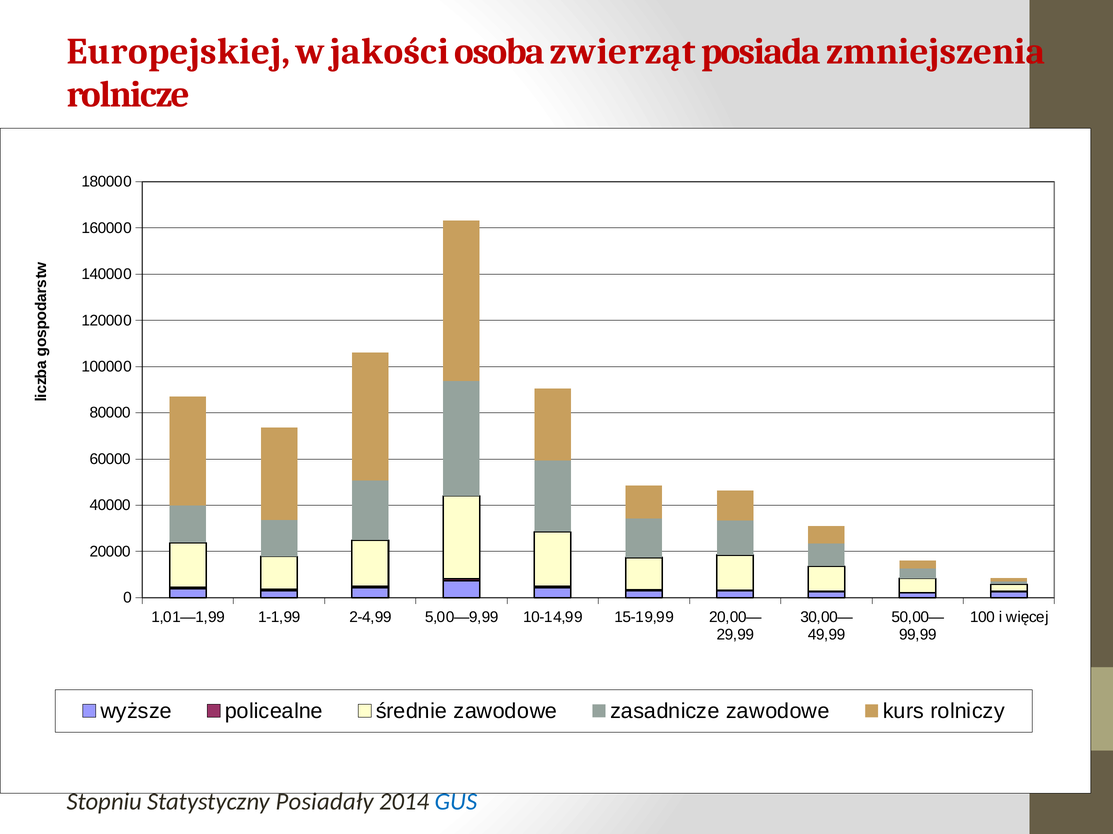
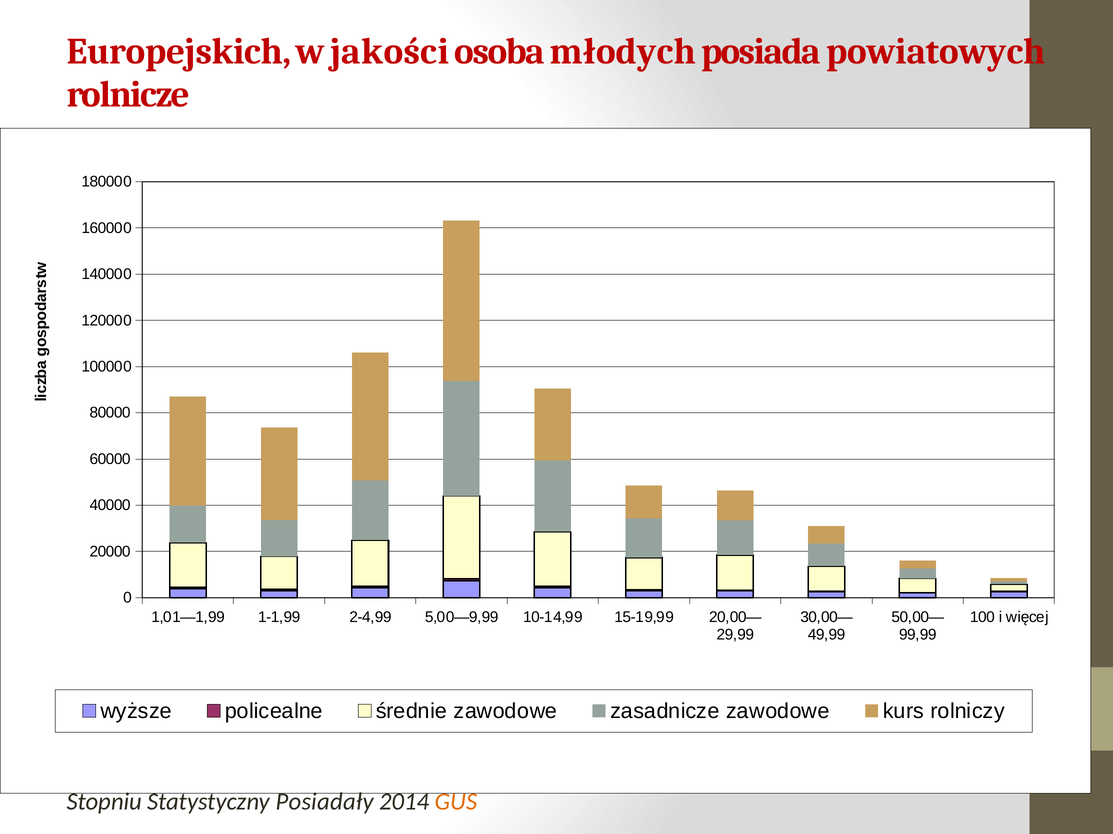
Europejskiej: Europejskiej -> Europejskich (179, 52)
zwierząt: zwierząt -> młodych (623, 52)
zmniejszenia: zmniejszenia -> powiatowych (936, 52)
GUS colour: blue -> orange (456, 802)
